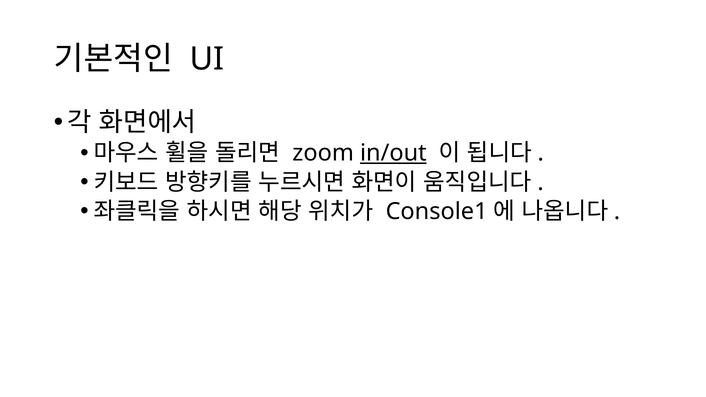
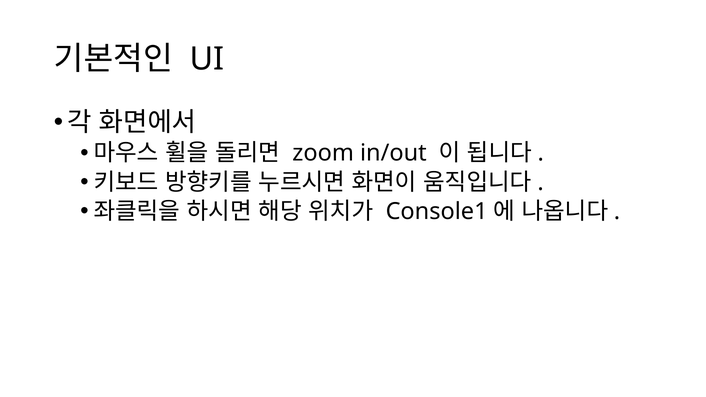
in/out underline: present -> none (393, 153)
